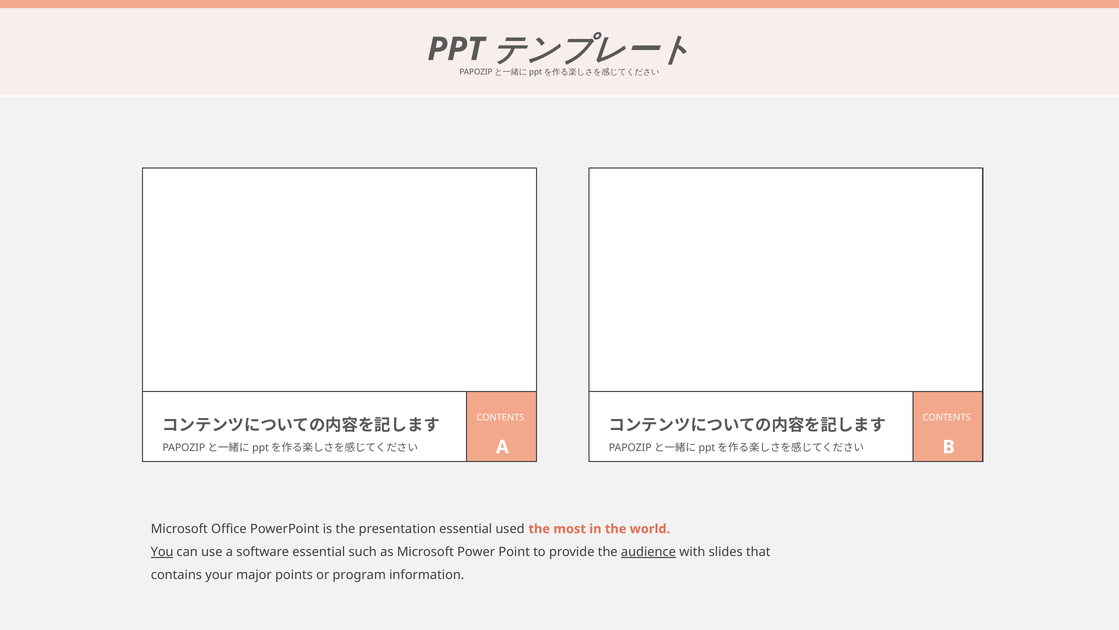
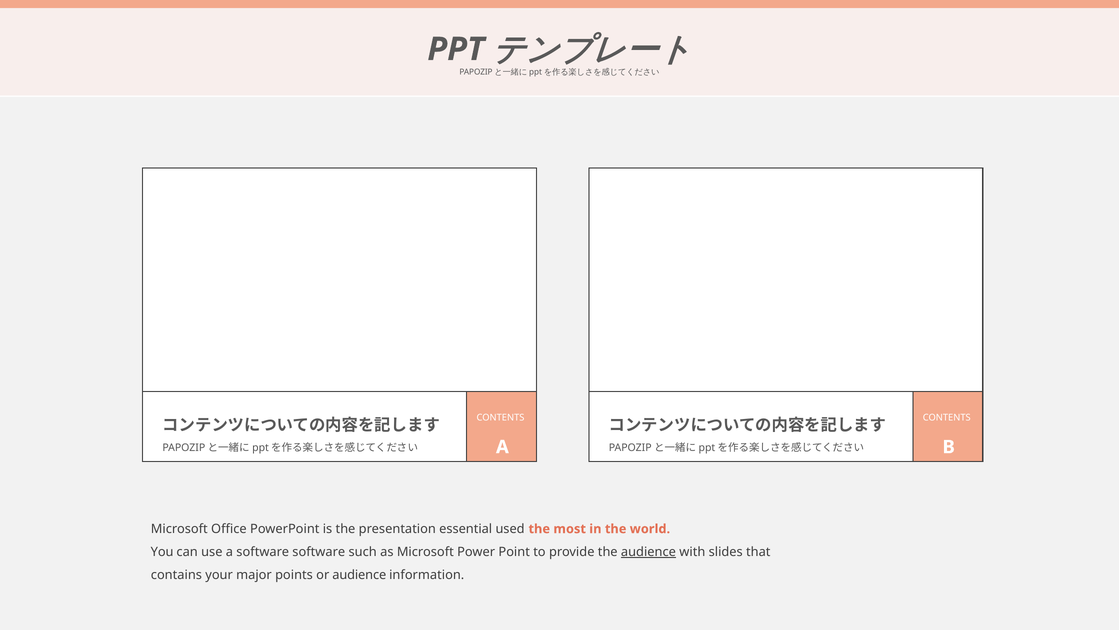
You underline: present -> none (162, 552)
software essential: essential -> software (319, 552)
or program: program -> audience (359, 575)
